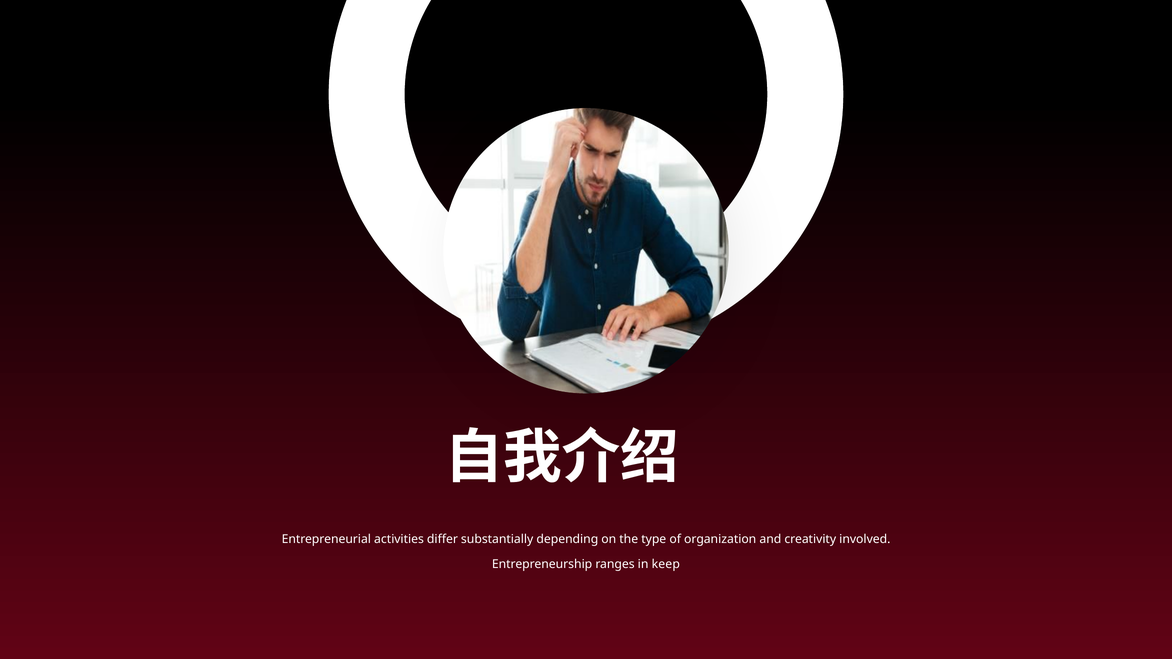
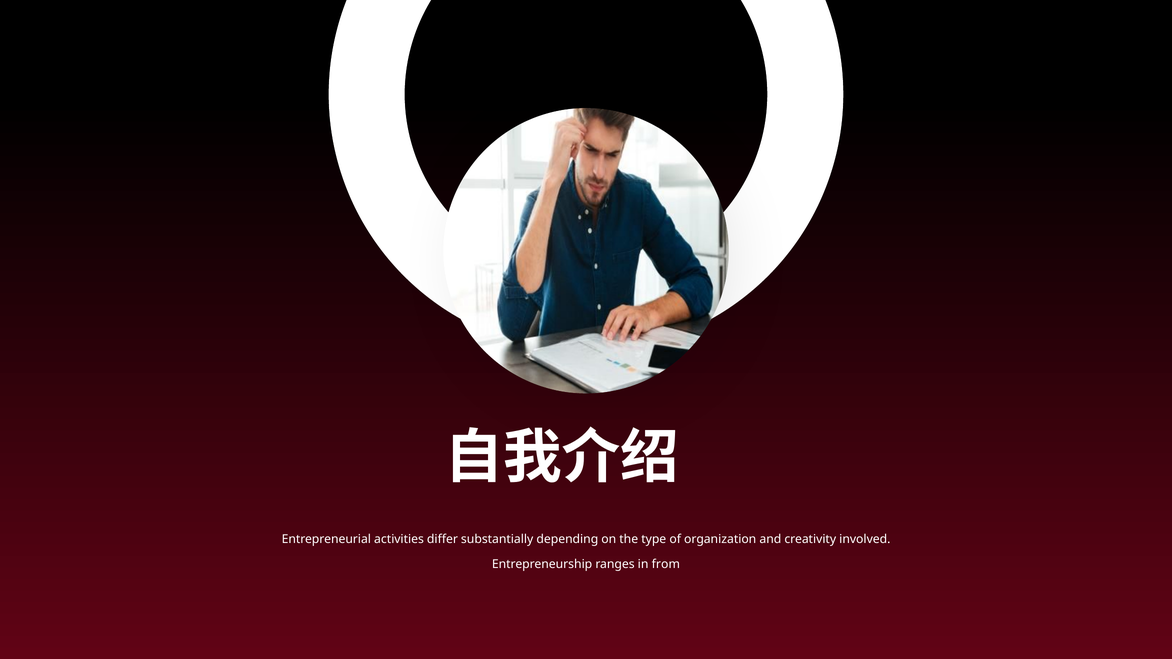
keep: keep -> from (666, 564)
